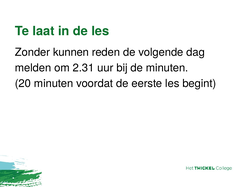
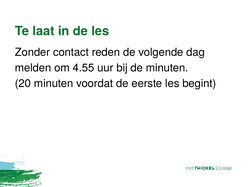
kunnen: kunnen -> contact (71, 52)
2.31: 2.31 -> 4.55 (84, 68)
